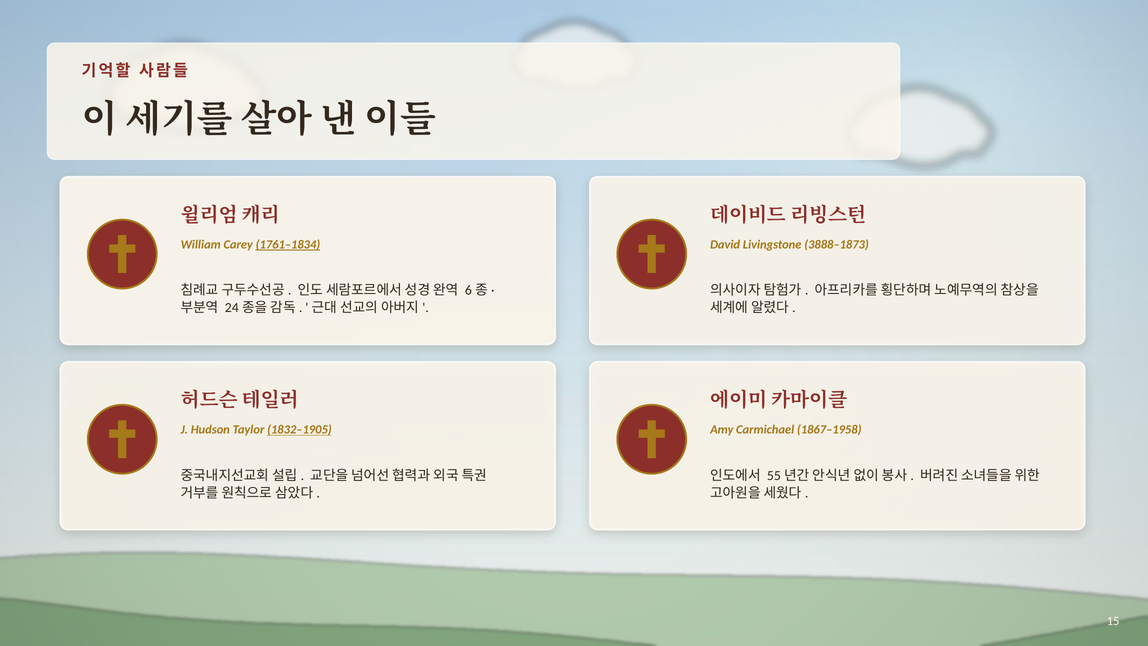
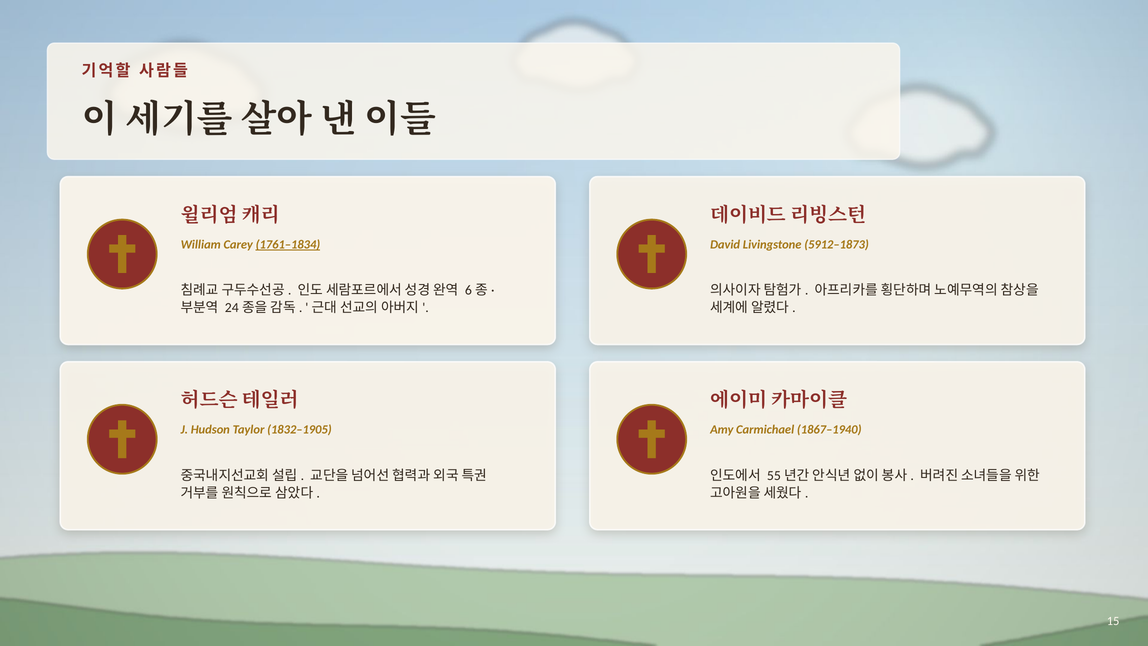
3888–1873: 3888–1873 -> 5912–1873 (837, 245)
1832–1905 underline: present -> none (299, 430)
1867–1958: 1867–1958 -> 1867–1940 (829, 430)
